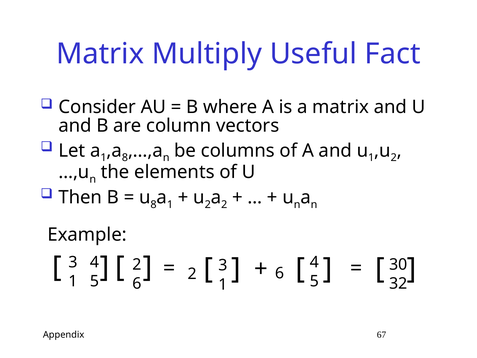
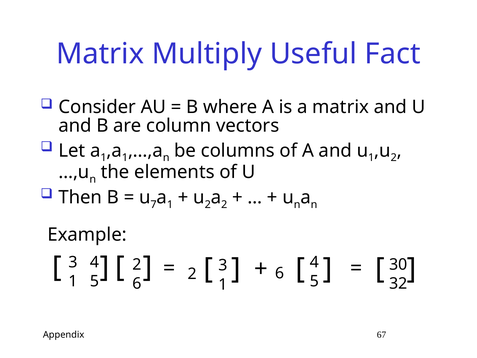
8: 8 -> 1 (125, 158)
u 8: 8 -> 7 (154, 204)
